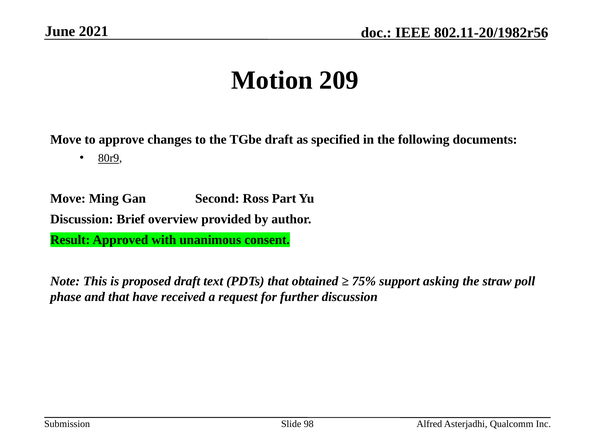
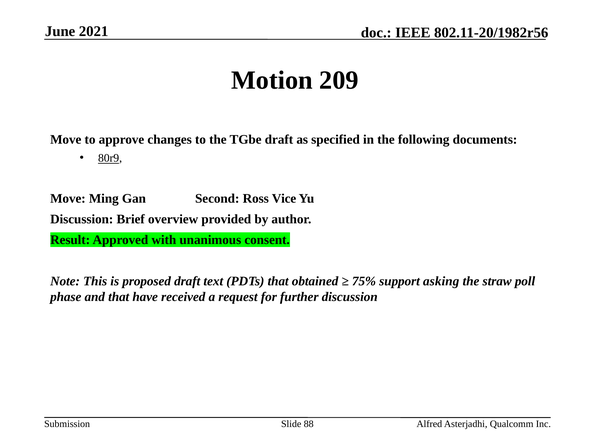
Part: Part -> Vice (284, 199)
98: 98 -> 88 (309, 424)
